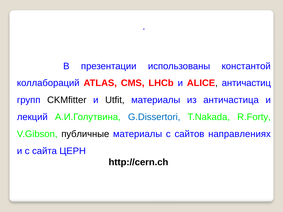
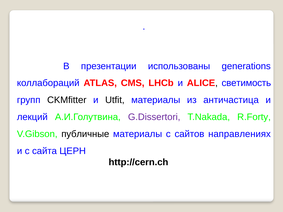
константой: константой -> generations (246, 66)
античастиц: античастиц -> светимость (246, 83)
G.Dissertori colour: blue -> purple (154, 117)
